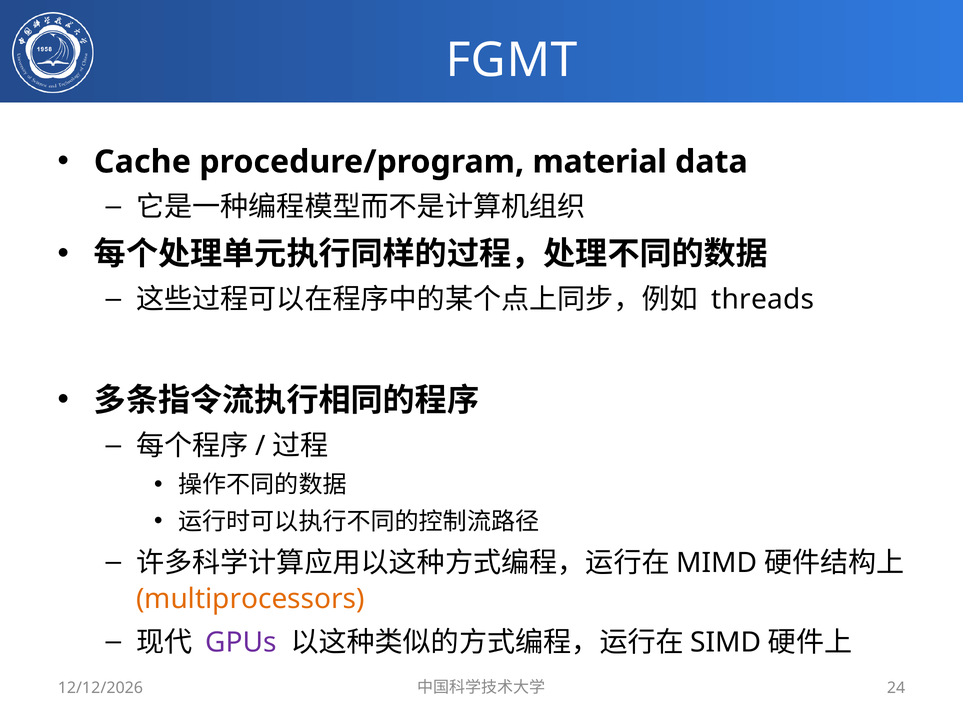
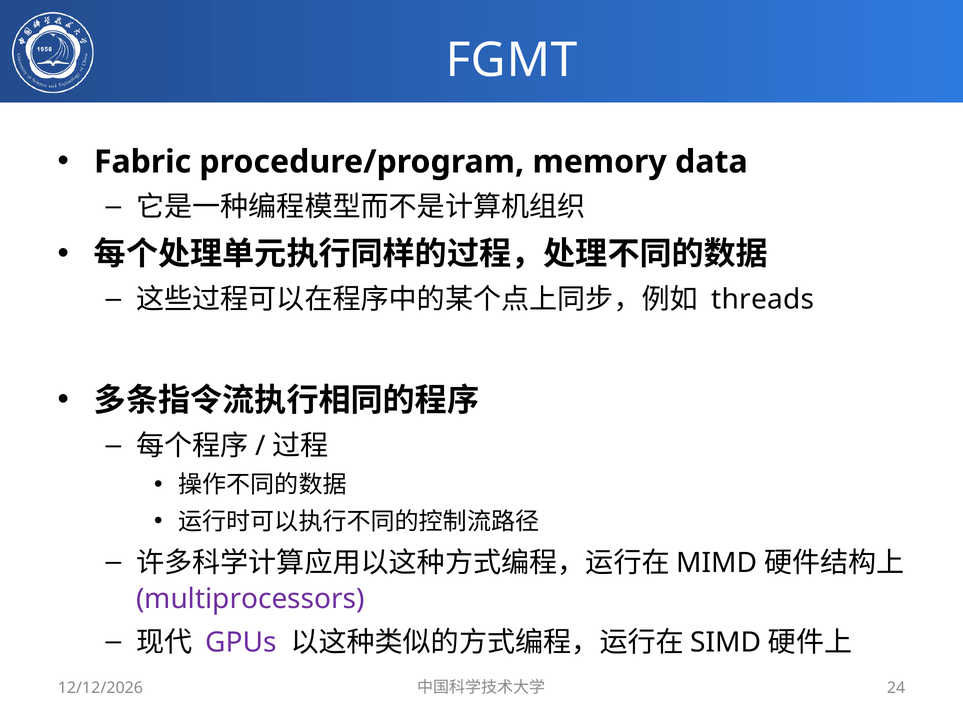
Cache: Cache -> Fabric (143, 162)
material: material -> memory (600, 162)
multiprocessors colour: orange -> purple (250, 599)
